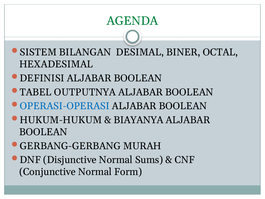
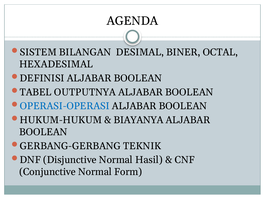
AGENDA colour: green -> black (132, 21)
MURAH: MURAH -> TEKNIK (142, 146)
Sums: Sums -> Hasil (149, 160)
